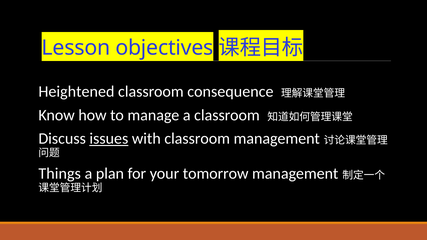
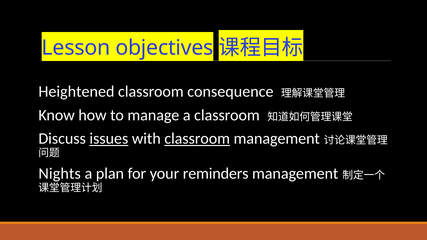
classroom underline: none -> present (197, 139)
Things: Things -> Nights (60, 174)
tomorrow: tomorrow -> reminders (216, 174)
